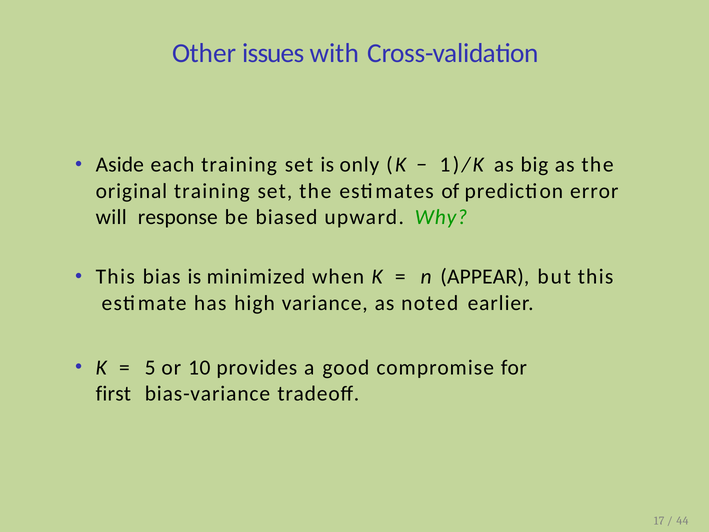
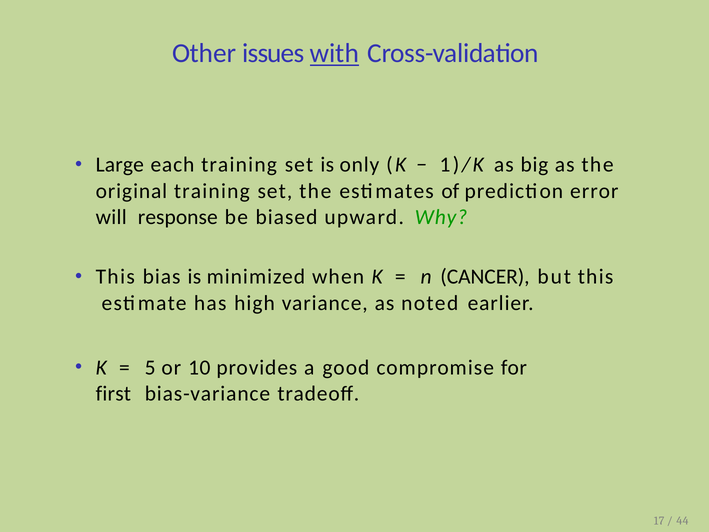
with underline: none -> present (334, 53)
Aside: Aside -> Large (120, 165)
APPEAR: APPEAR -> CANCER (485, 277)
